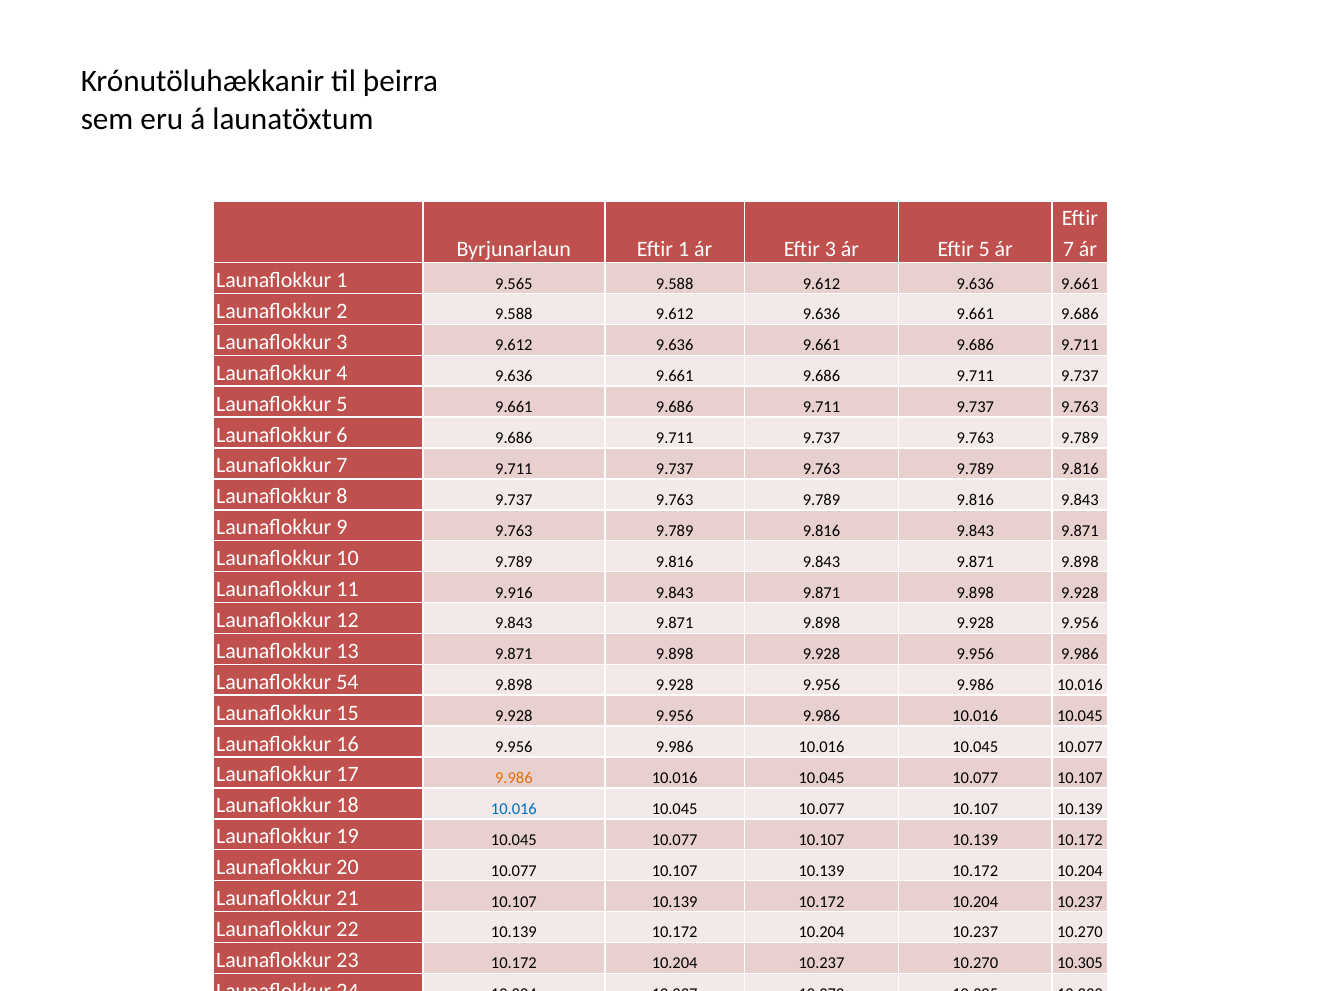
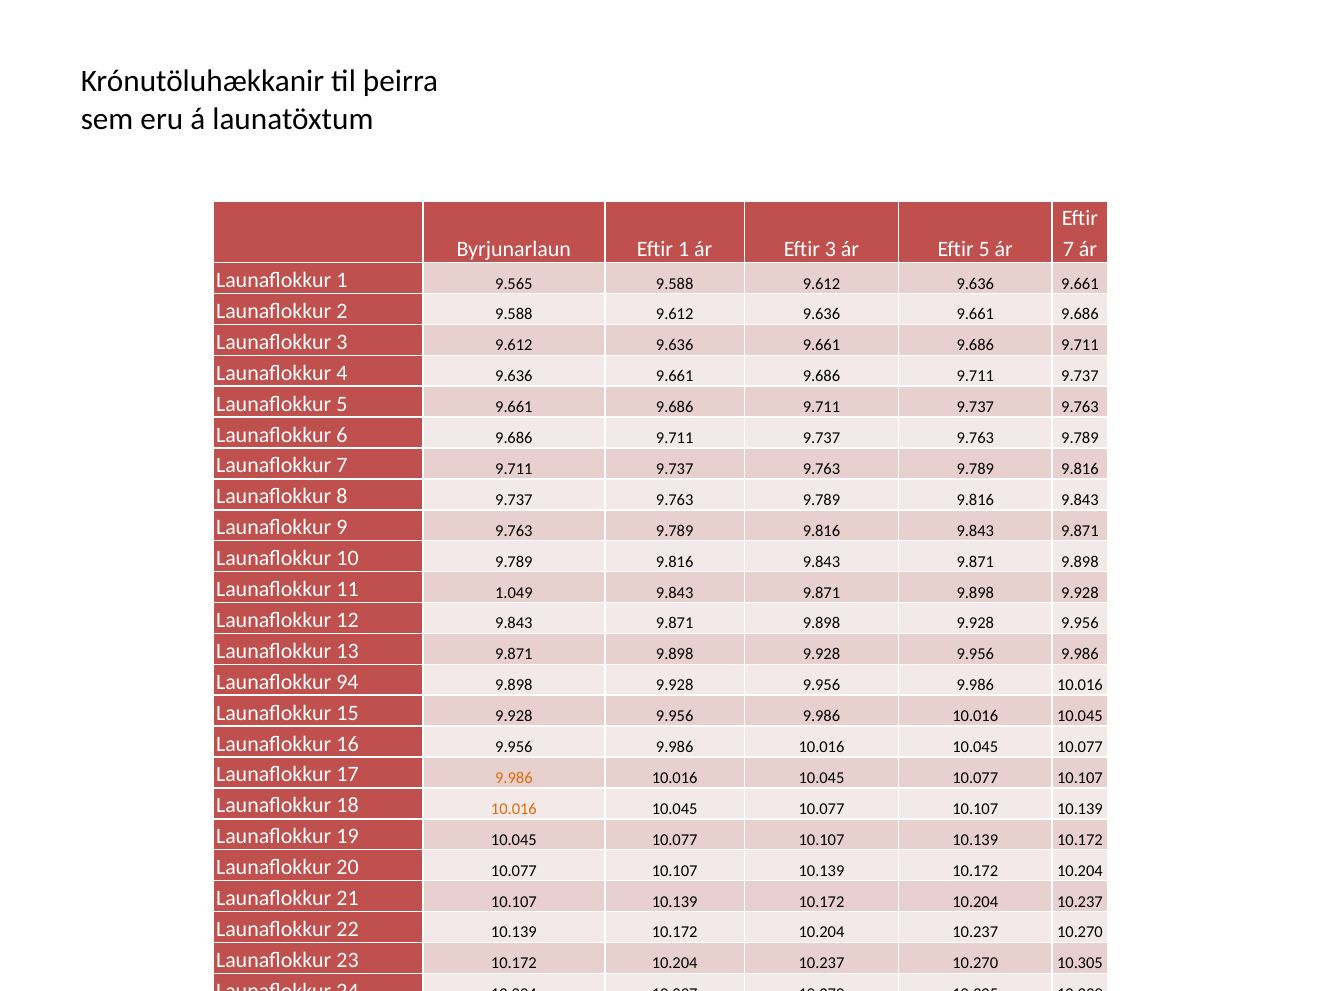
9.916: 9.916 -> 1.049 (514, 592)
54: 54 -> 94 (347, 682)
10.016 colour: blue -> orange (514, 809)
